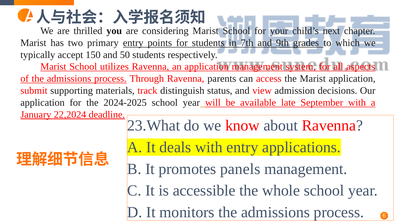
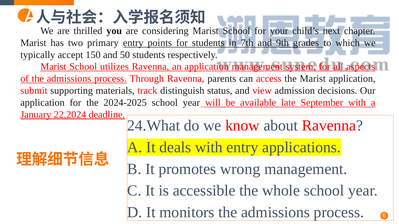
23.What: 23.What -> 24.What (154, 126)
panels: panels -> wrong (240, 169)
